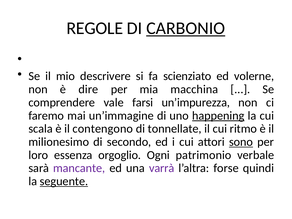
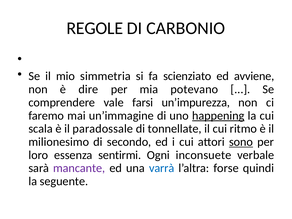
CARBONIO underline: present -> none (186, 28)
descrivere: descrivere -> simmetria (105, 76)
volerne: volerne -> avviene (254, 76)
macchina: macchina -> potevano (194, 89)
contengono: contengono -> paradossale (103, 129)
orgoglio: orgoglio -> sentirmi (120, 155)
patrimonio: patrimonio -> inconsuete (204, 155)
varrà colour: purple -> blue (162, 168)
seguente underline: present -> none (64, 181)
